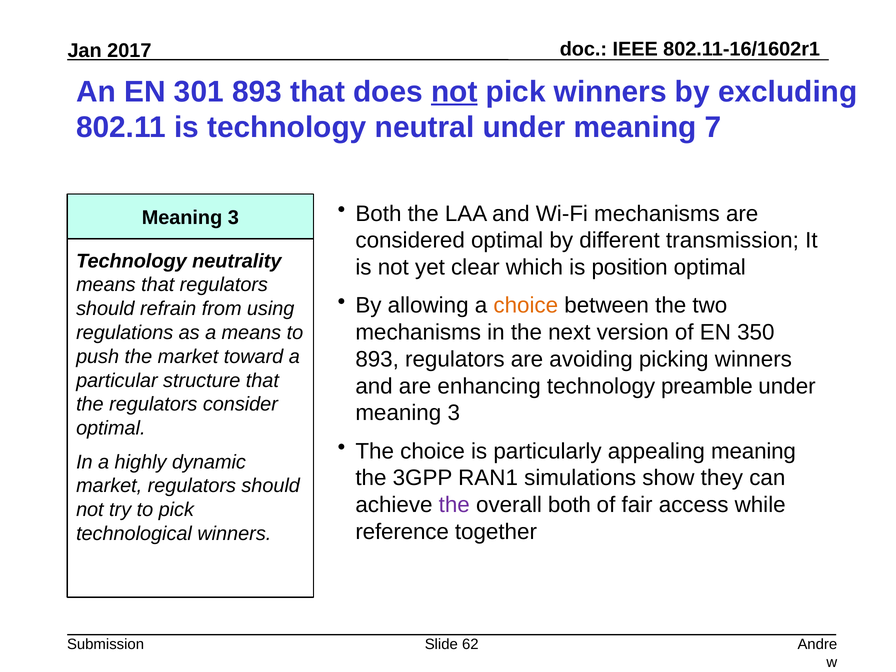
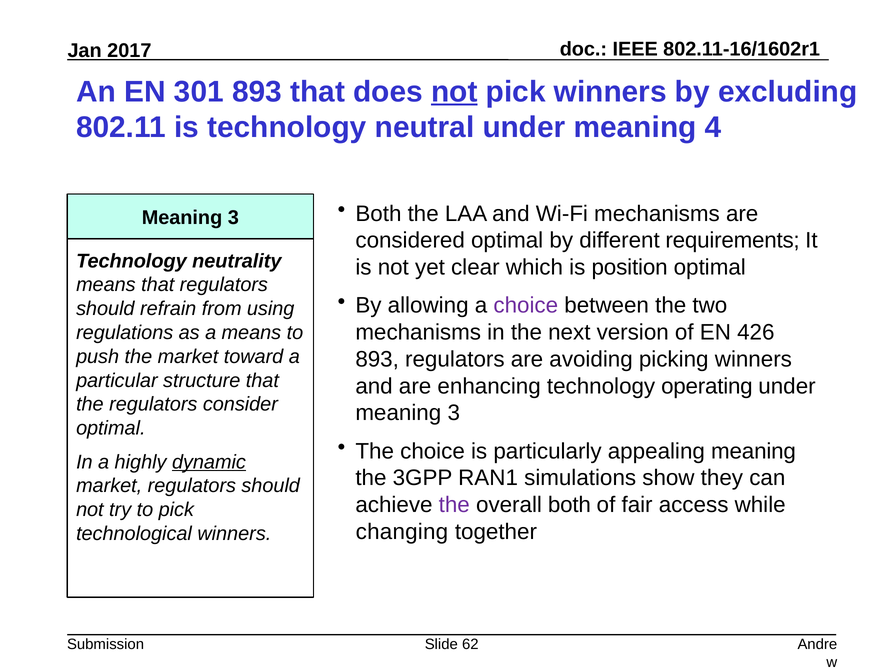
7: 7 -> 4 (713, 128)
transmission: transmission -> requirements (733, 241)
choice colour: orange -> purple (526, 306)
350: 350 -> 426 (756, 332)
preamble: preamble -> operating (707, 386)
dynamic underline: none -> present (209, 462)
reference: reference -> changing (402, 532)
